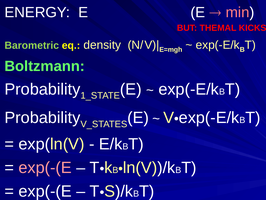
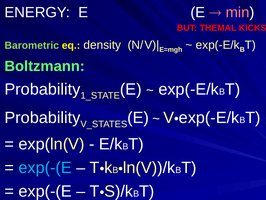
exp(-(E colour: pink -> light blue (45, 167)
